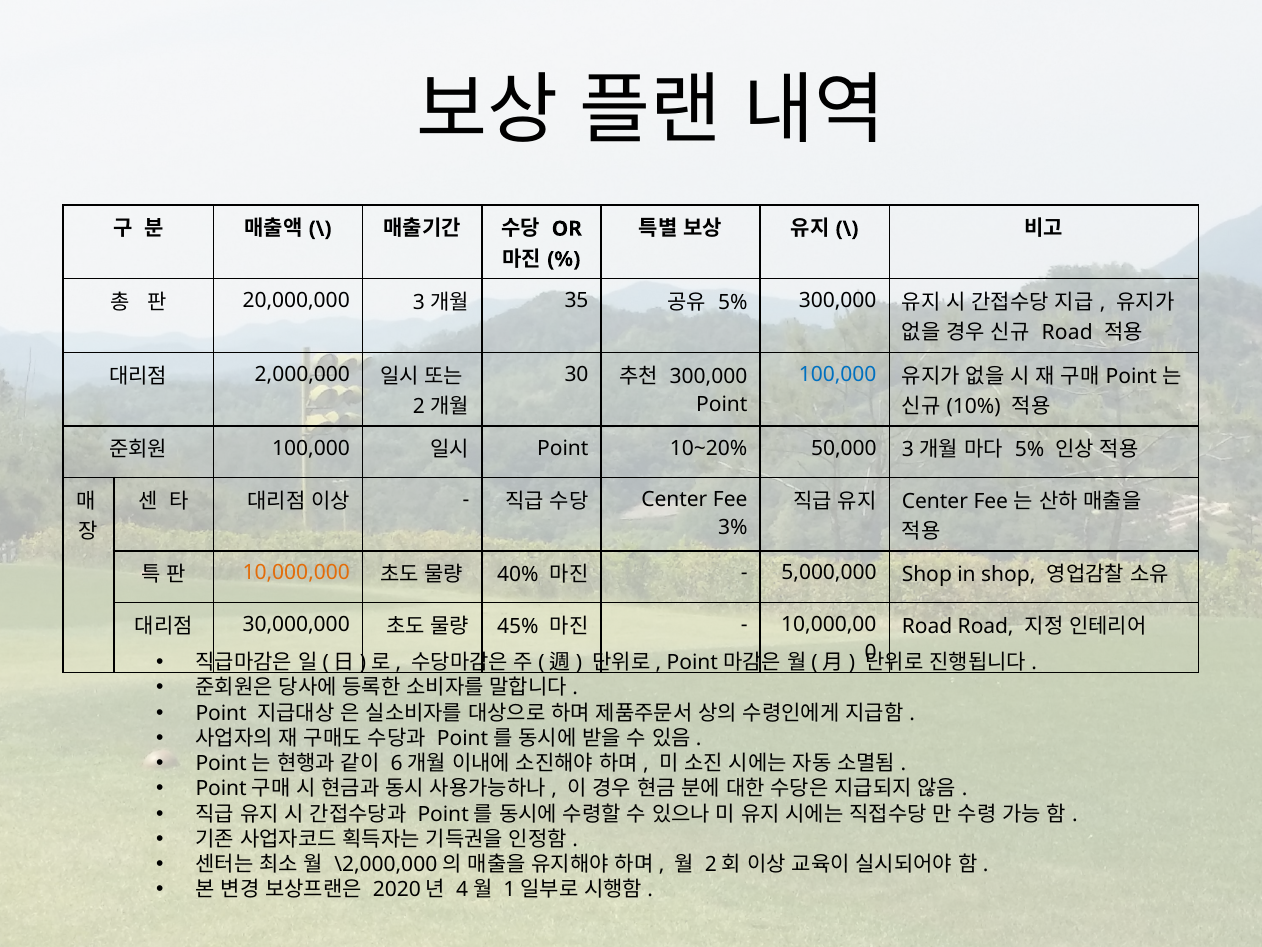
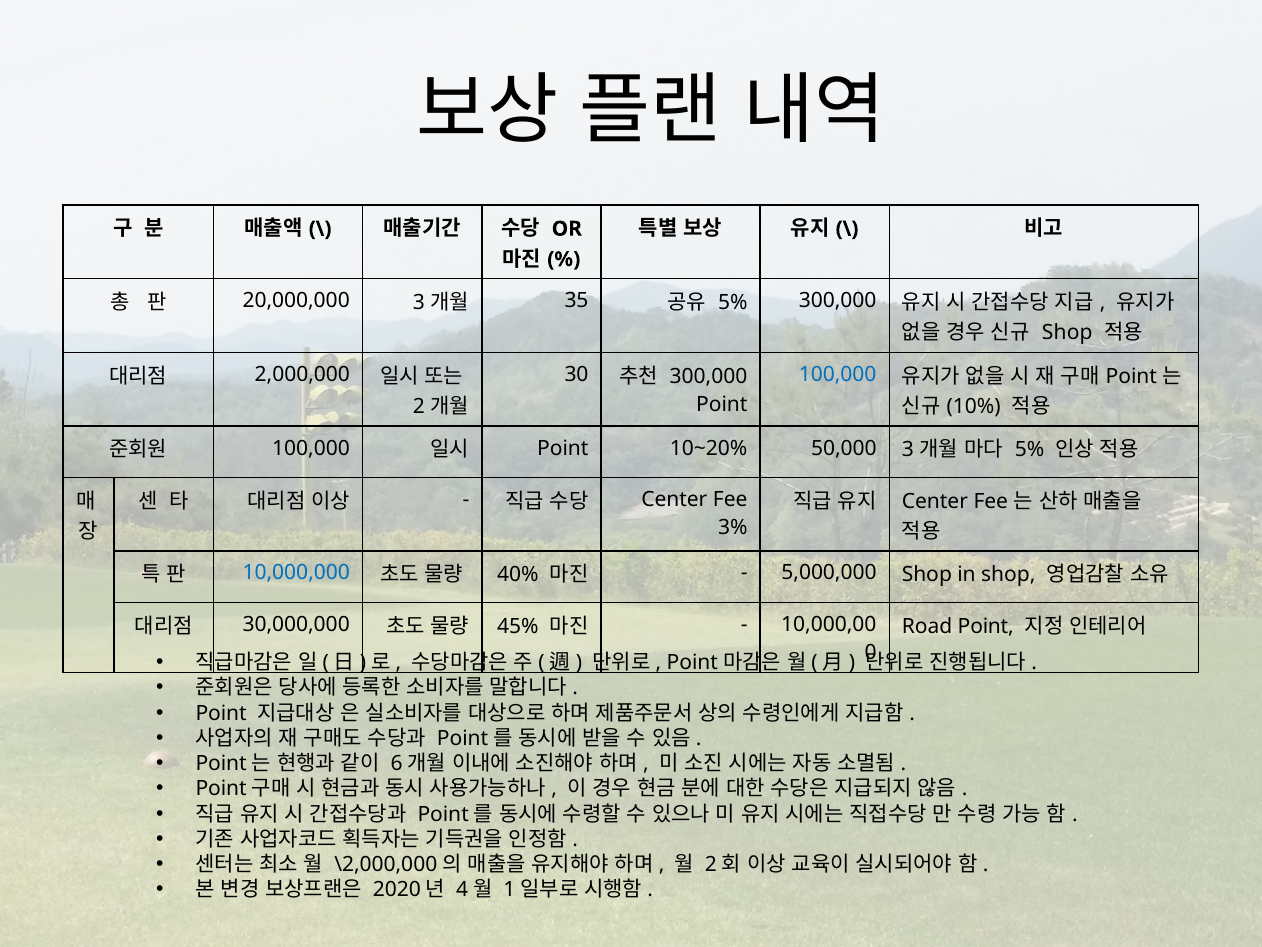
Road: Road -> Shop (1067, 333)
10,000,000 colour: orange -> blue (296, 573)
Road Road: Road -> Point (986, 626)
